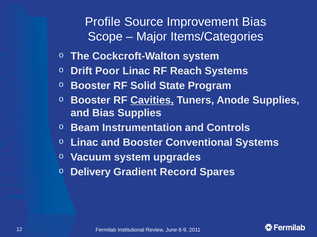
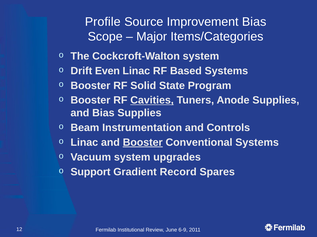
Poor: Poor -> Even (107, 71)
Reach: Reach -> Based (186, 71)
Booster underline: none -> present (143, 143)
Delivery: Delivery -> Support (91, 172)
